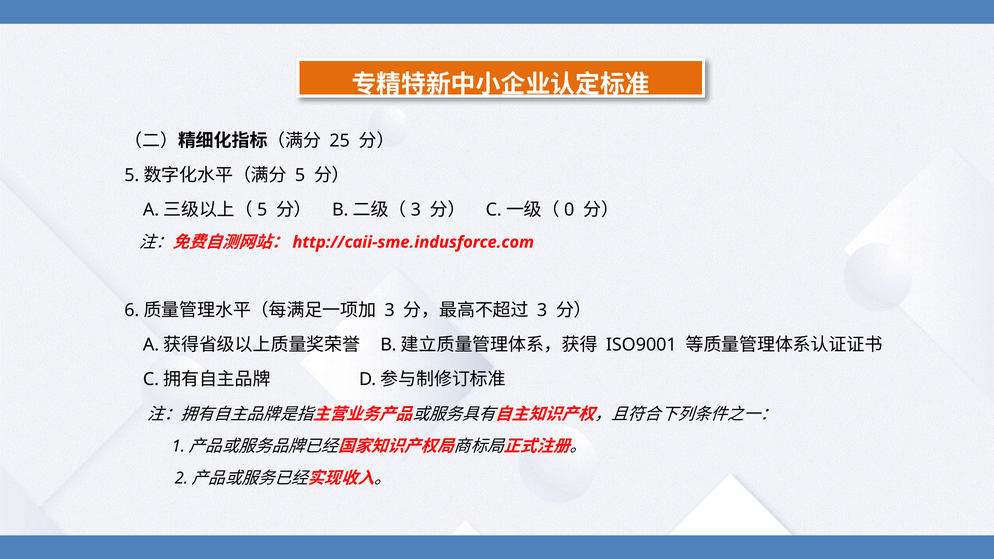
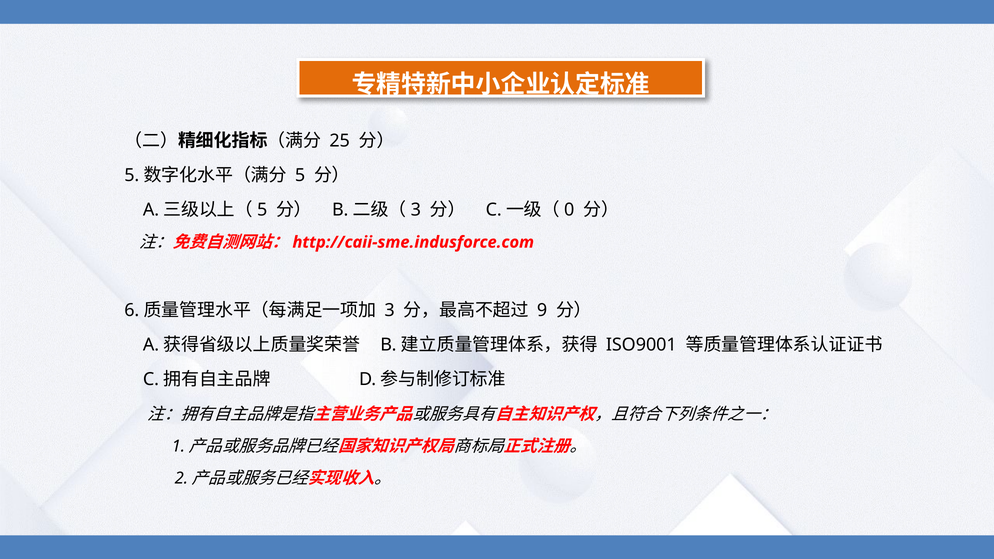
3: 3 -> 9 (542, 311)
